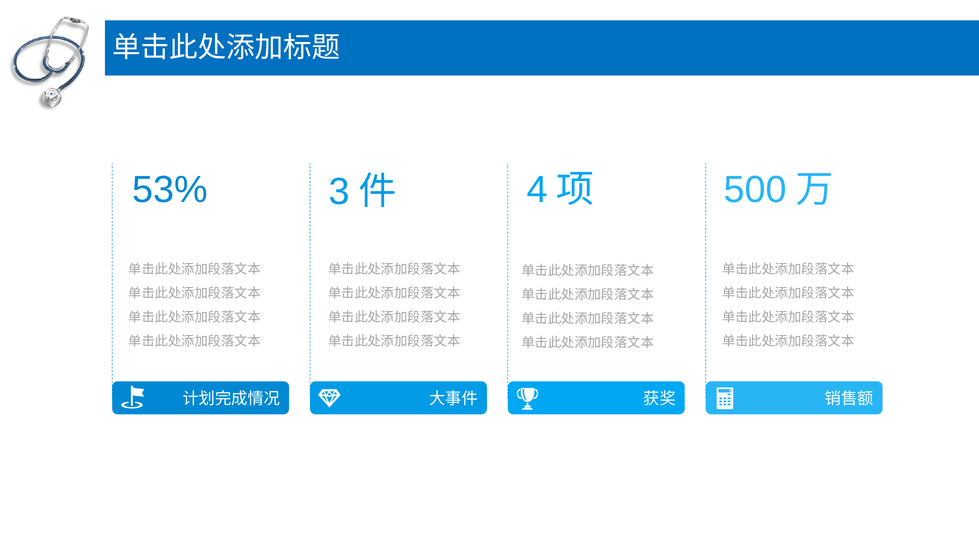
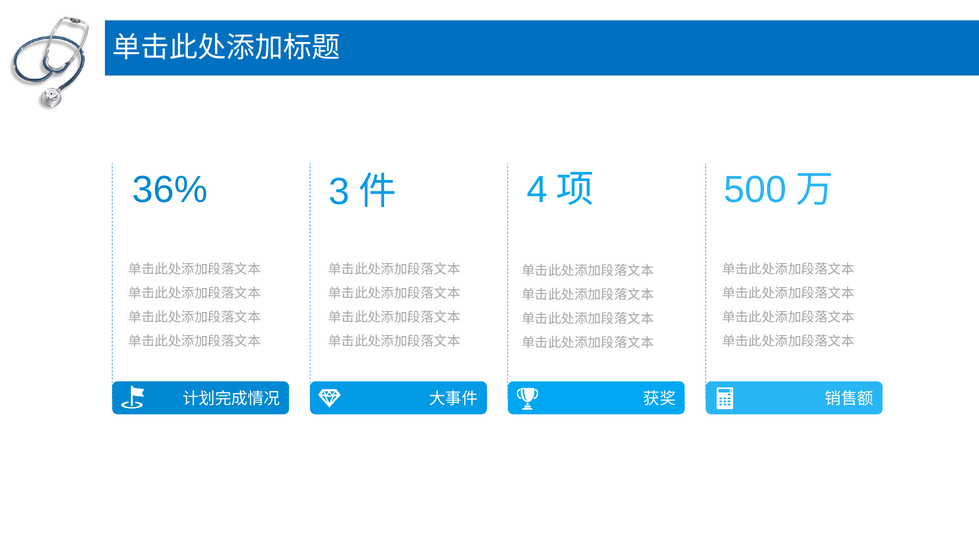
53%: 53% -> 36% (170, 190)
